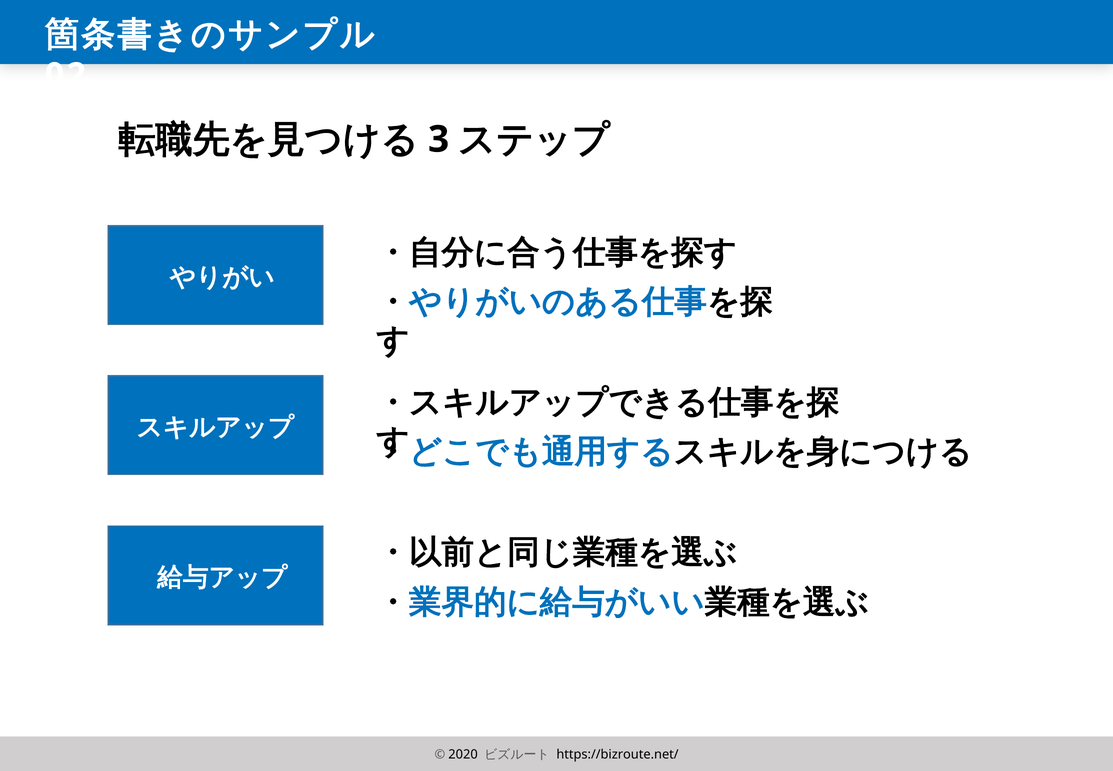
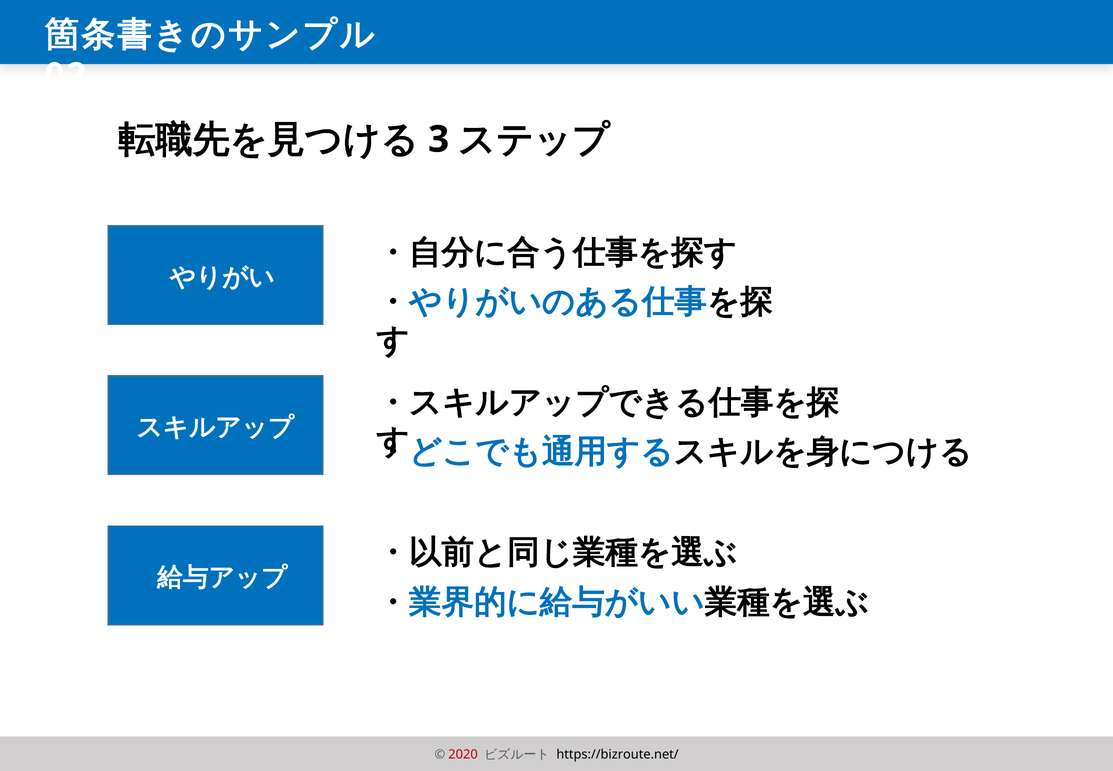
2020 colour: black -> red (463, 754)
